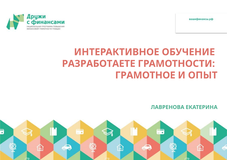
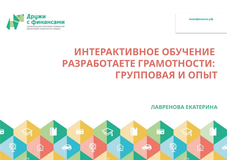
ГРАМОТНОЕ: ГРАМОТНОЕ -> ГРУППОВАЯ (145, 76)
